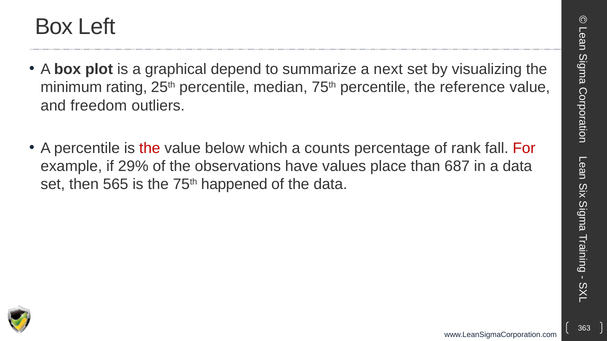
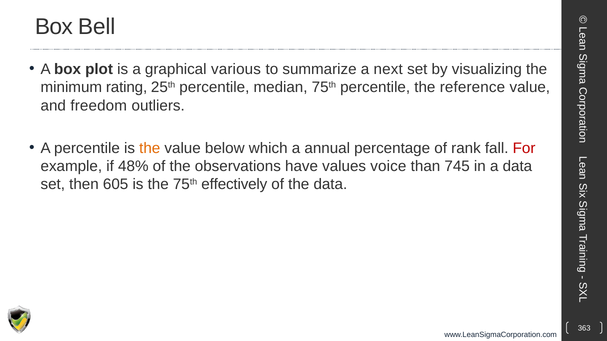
Left: Left -> Bell (97, 27)
depend: depend -> various (236, 69)
the colour: red -> orange (150, 148)
counts: counts -> annual (327, 148)
29%: 29% -> 48% (133, 166)
place: place -> voice (388, 166)
687: 687 -> 745 (457, 166)
565: 565 -> 605 (116, 185)
happened: happened -> effectively (234, 185)
